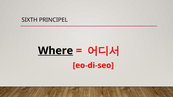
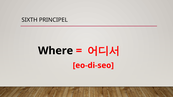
Where underline: present -> none (56, 51)
